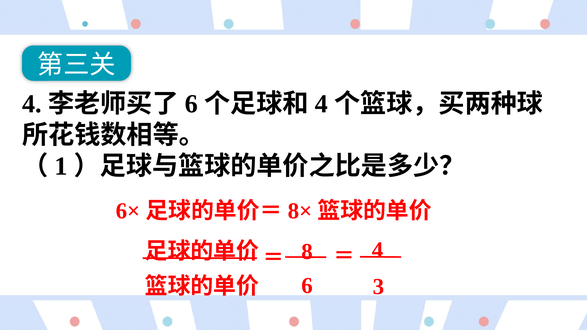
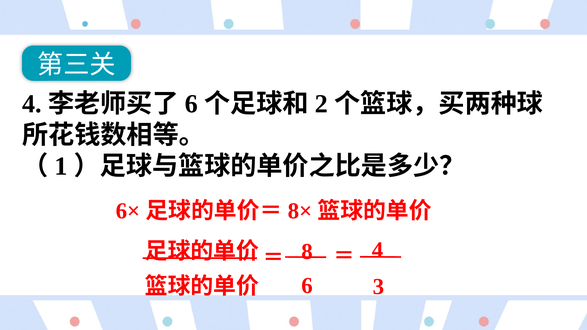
4: 4 -> 2 (321, 104)
